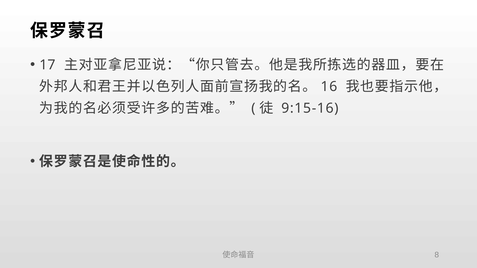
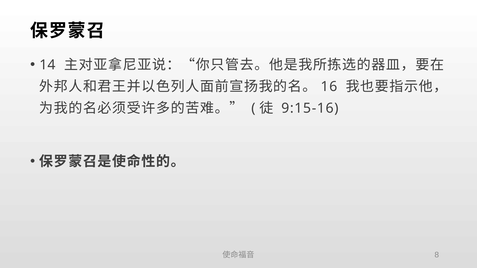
17: 17 -> 14 (47, 65)
